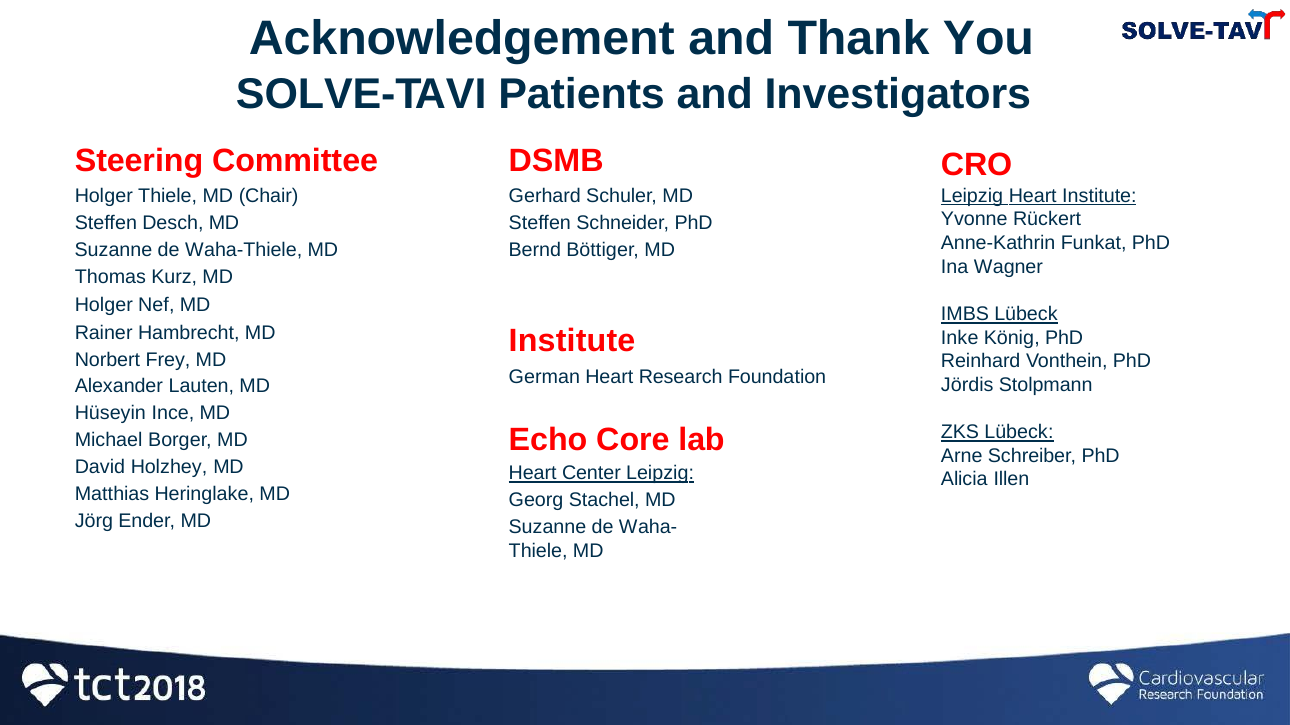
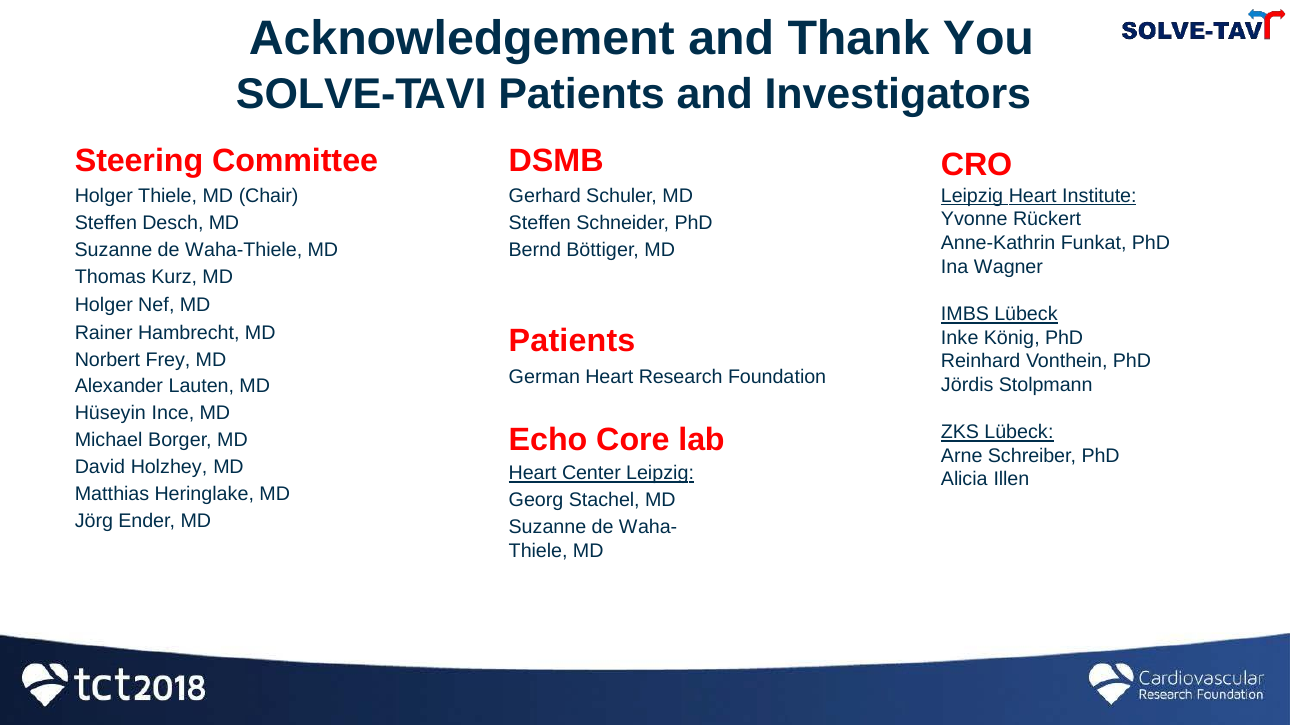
Institute: Institute -> Patients (572, 342)
